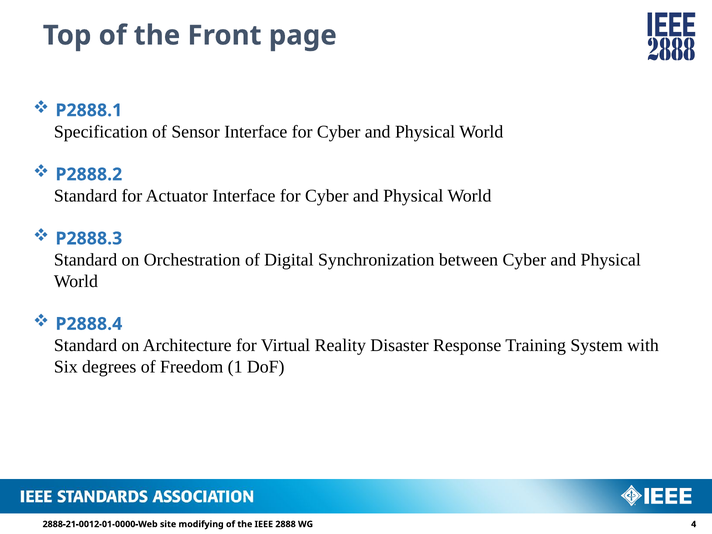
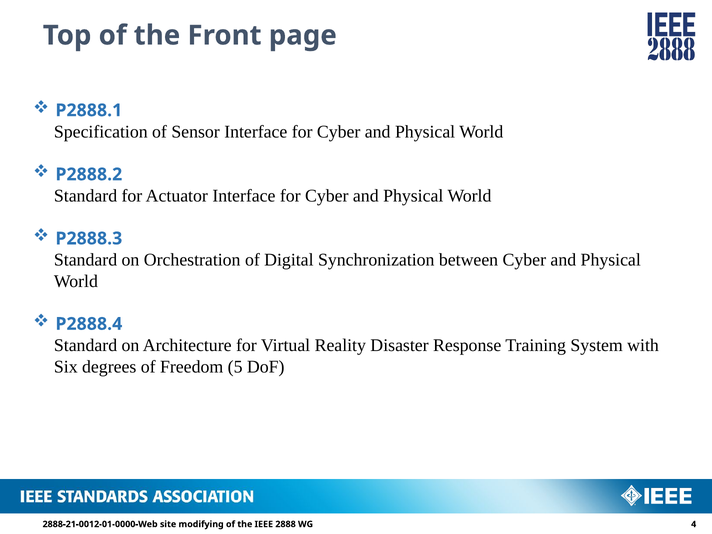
1: 1 -> 5 (235, 367)
